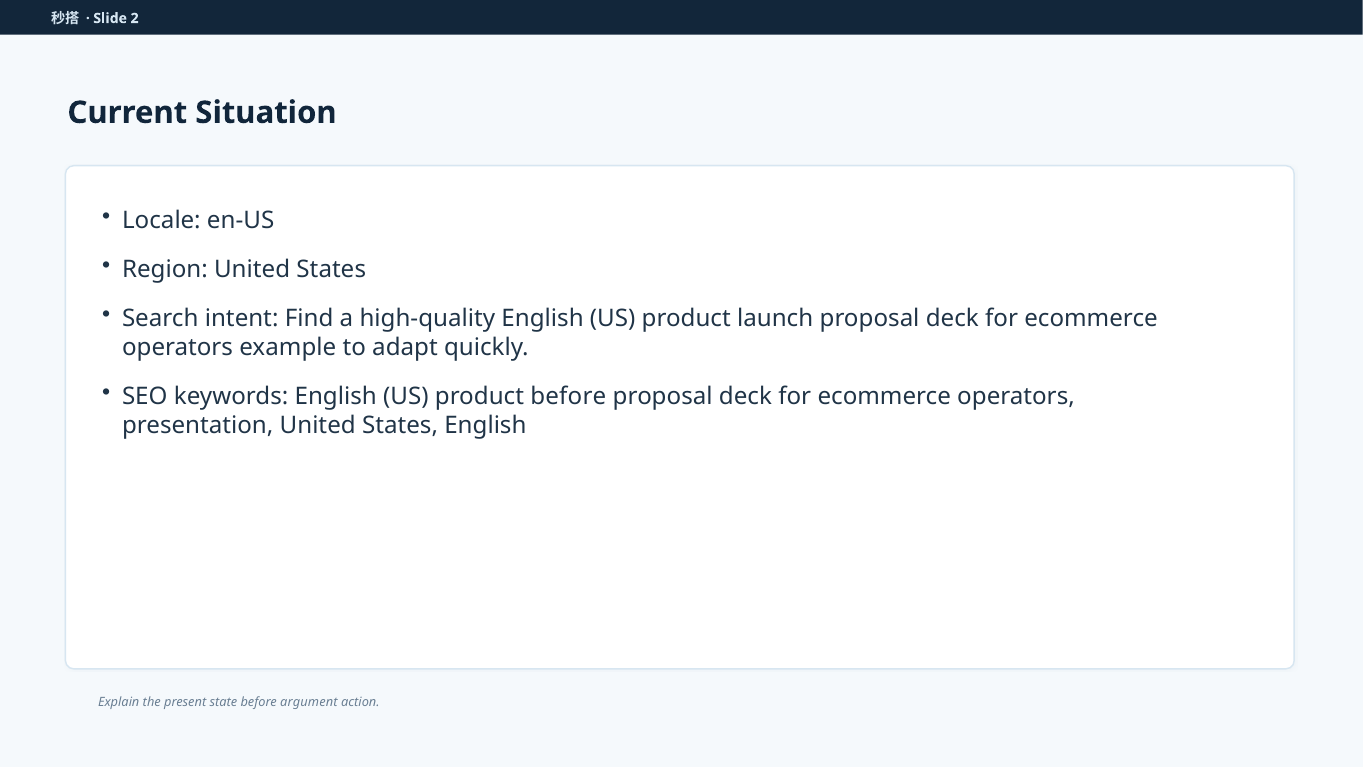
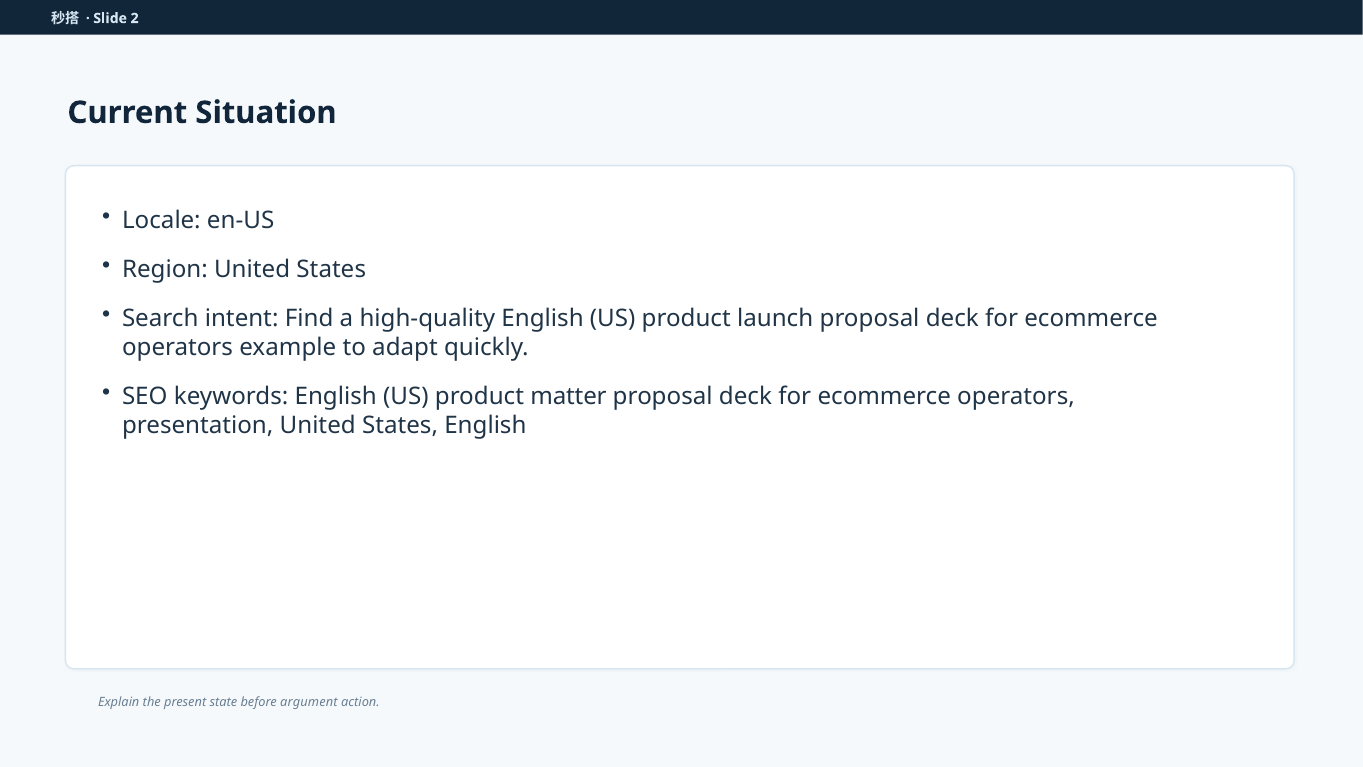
product before: before -> matter (569, 396)
